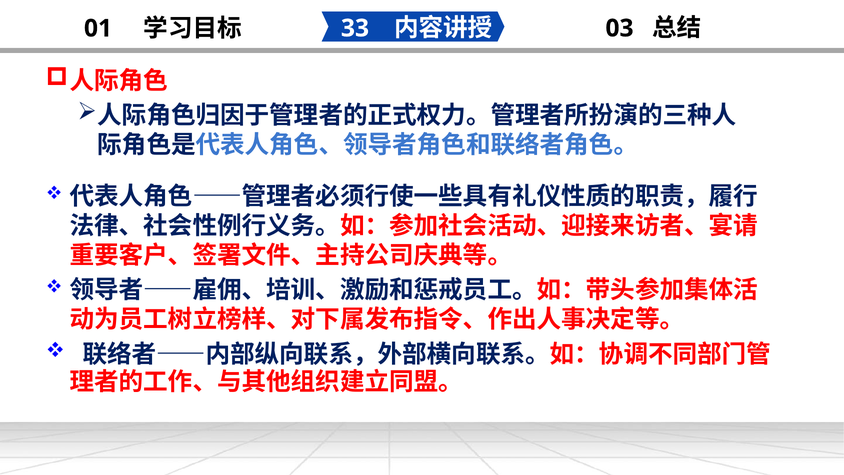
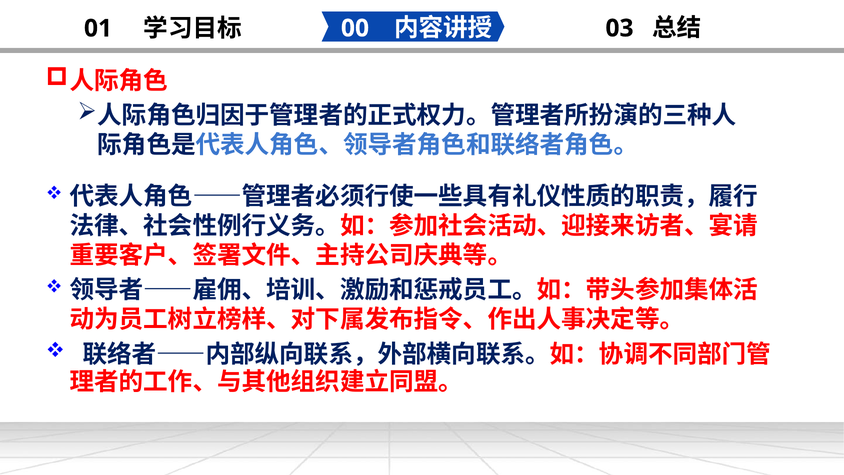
33: 33 -> 00 (355, 28)
